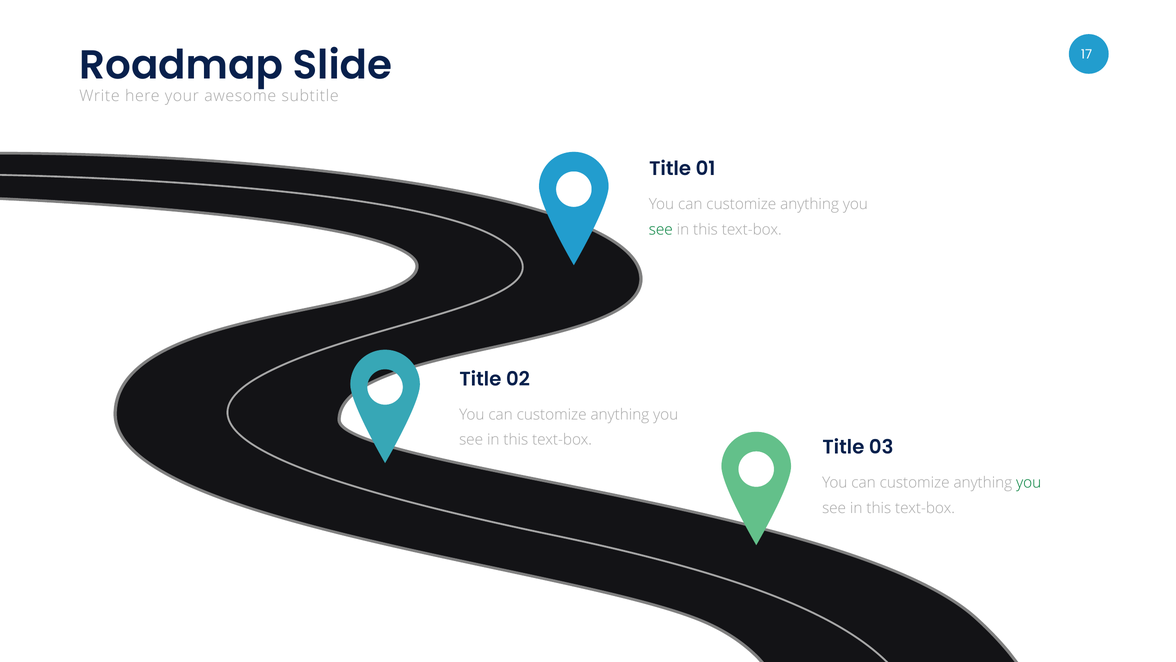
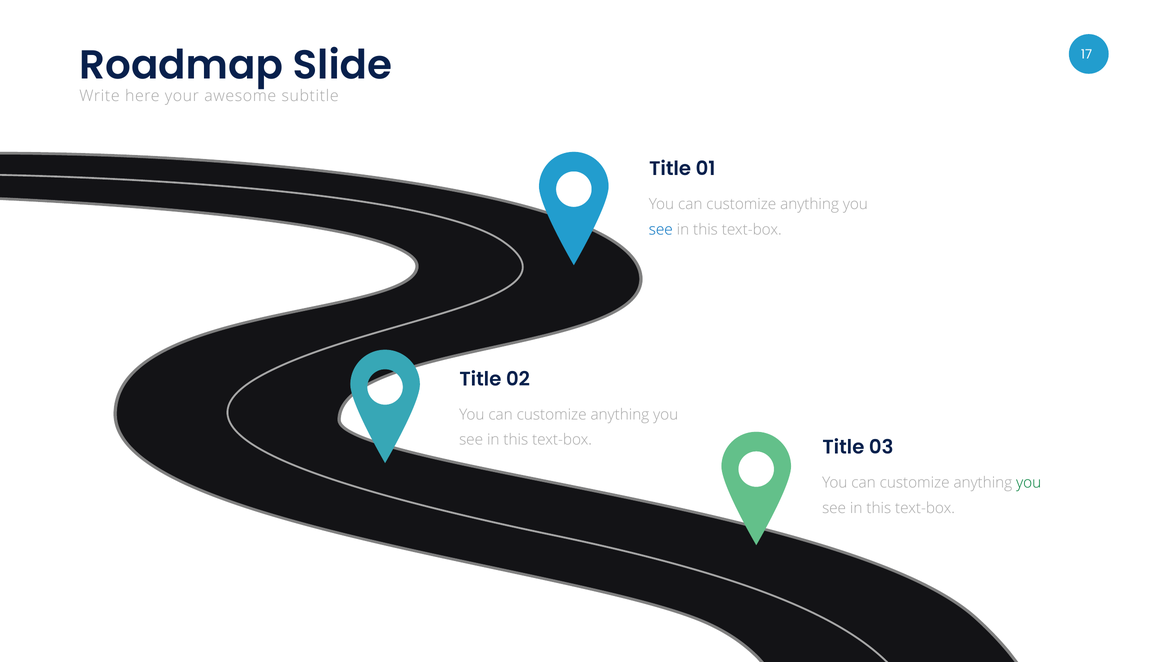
see colour: green -> blue (661, 229)
